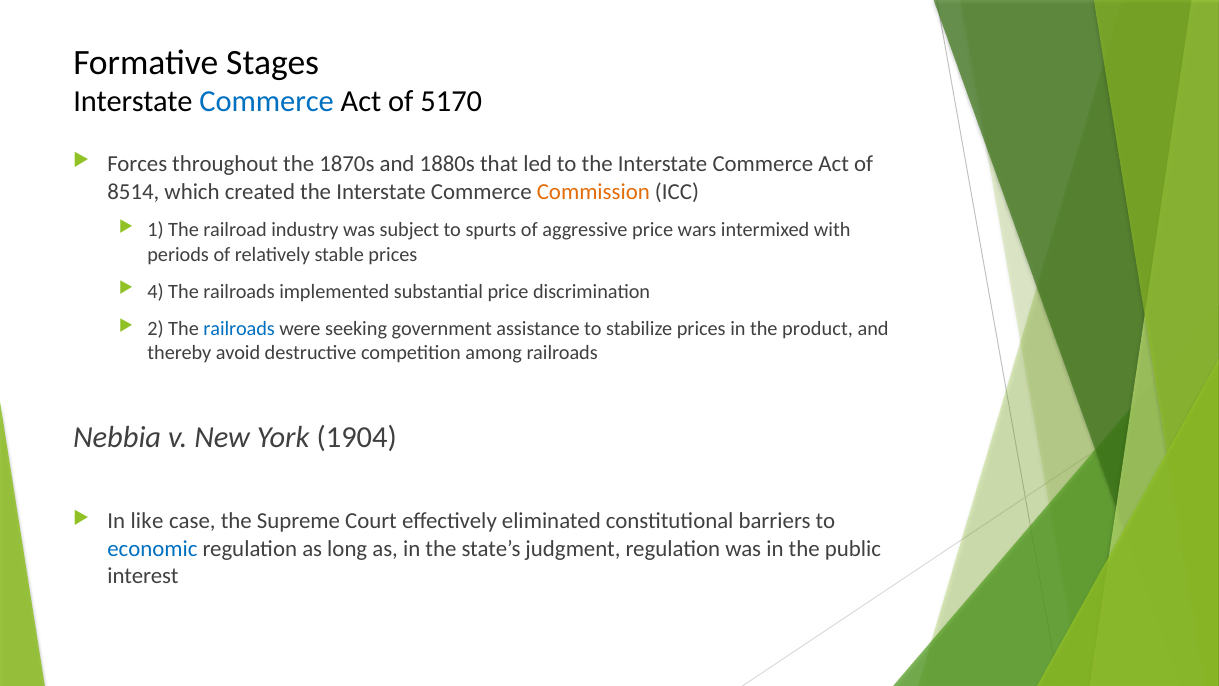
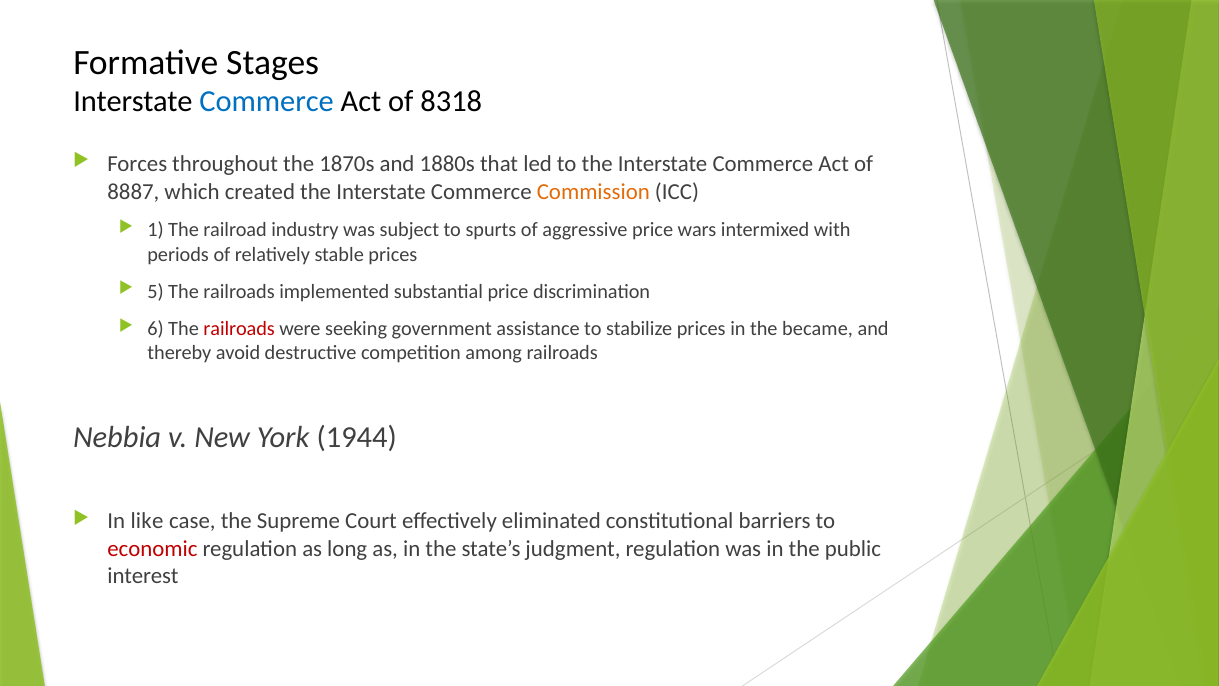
5170: 5170 -> 8318 (451, 102)
8514: 8514 -> 8887 (133, 192)
4: 4 -> 5 (156, 291)
2: 2 -> 6 (156, 328)
railroads colour: blue -> red (239, 328)
product: product -> became (818, 328)
1904: 1904 -> 1944 (357, 437)
economic colour: blue -> red (152, 549)
